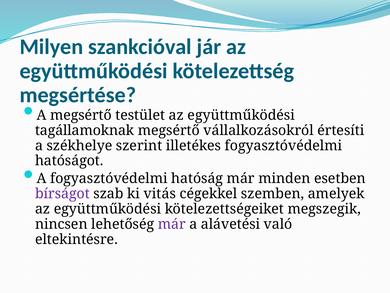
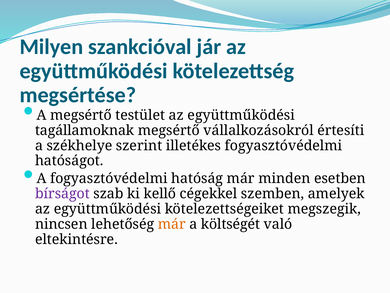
vitás: vitás -> kellő (160, 193)
már colour: purple -> orange (172, 224)
alávetési: alávetési -> költségét (231, 224)
